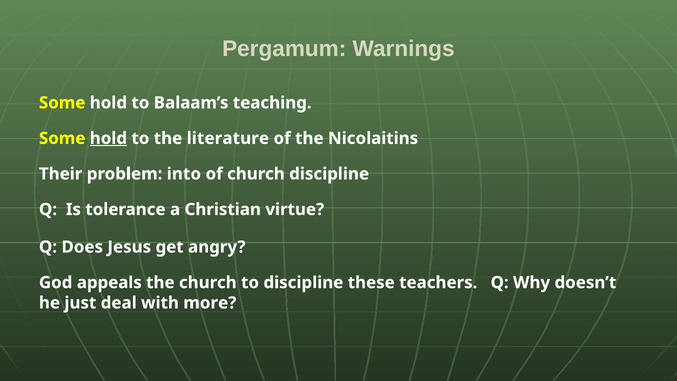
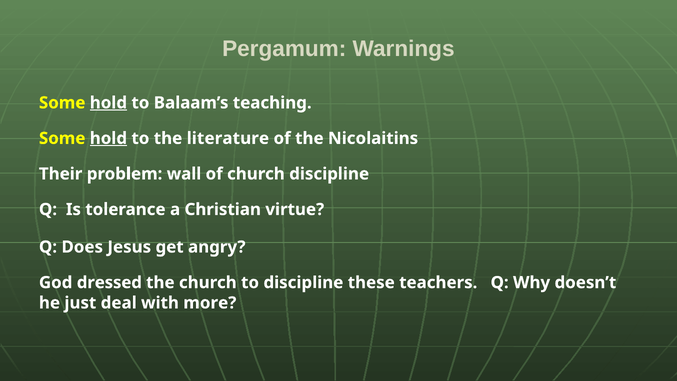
hold underline: none -> present (108, 103)
into: into -> wall (184, 174)
appeals: appeals -> dressed (109, 282)
